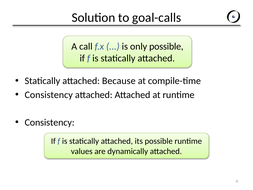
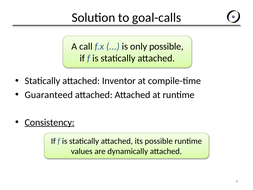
Because: Because -> Inventor (119, 81)
Consistency: Consistency -> Guaranteed (49, 95)
Consistency underline: none -> present (50, 122)
